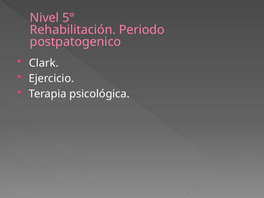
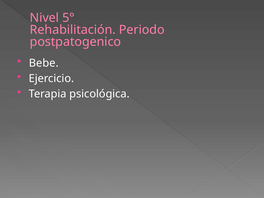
Clark: Clark -> Bebe (44, 63)
